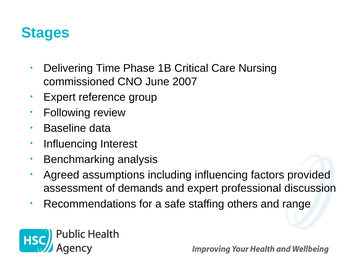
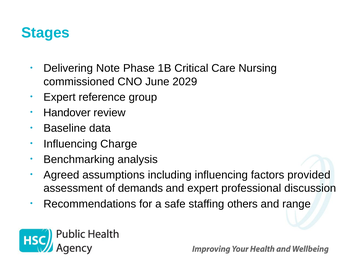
Time: Time -> Note (108, 68)
2007: 2007 -> 2029 (185, 82)
Following: Following -> Handover (67, 113)
Interest: Interest -> Charge (119, 144)
